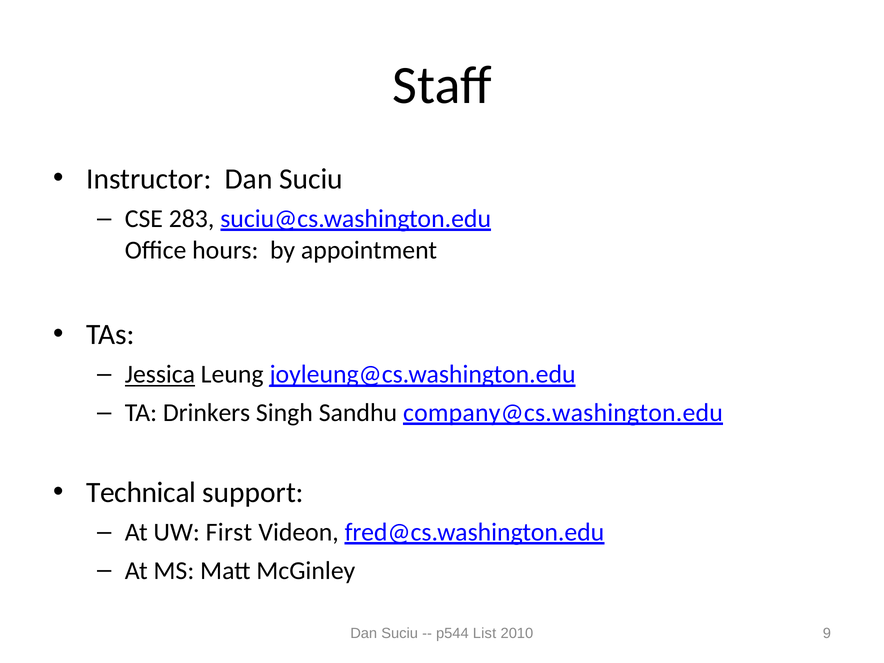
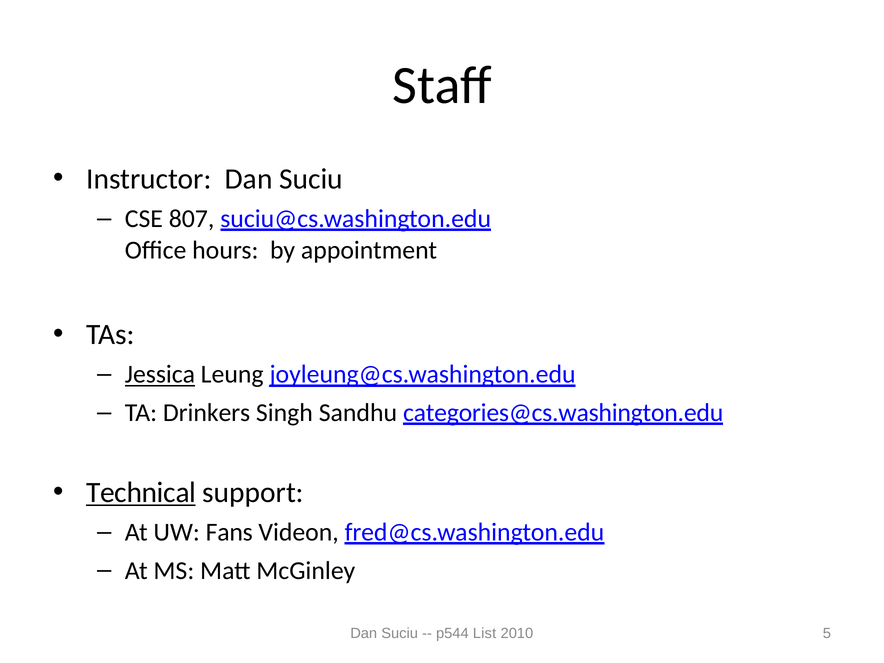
283: 283 -> 807 (192, 219)
company@cs.washington.edu: company@cs.washington.edu -> categories@cs.washington.edu (563, 413)
Technical underline: none -> present (141, 493)
First: First -> Fans (229, 532)
9: 9 -> 5 (827, 633)
